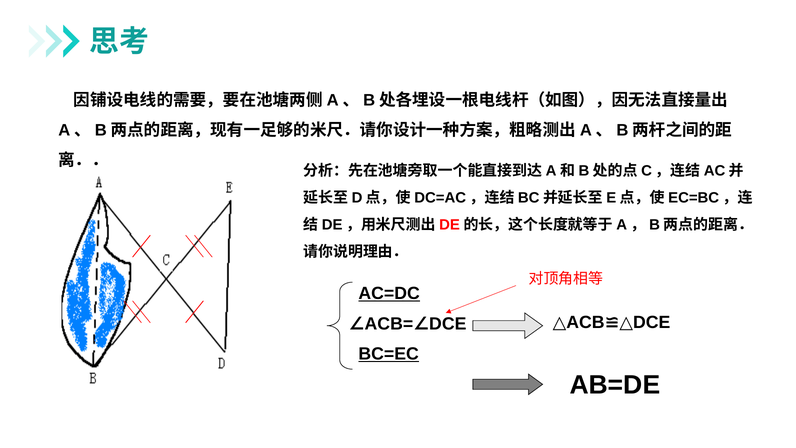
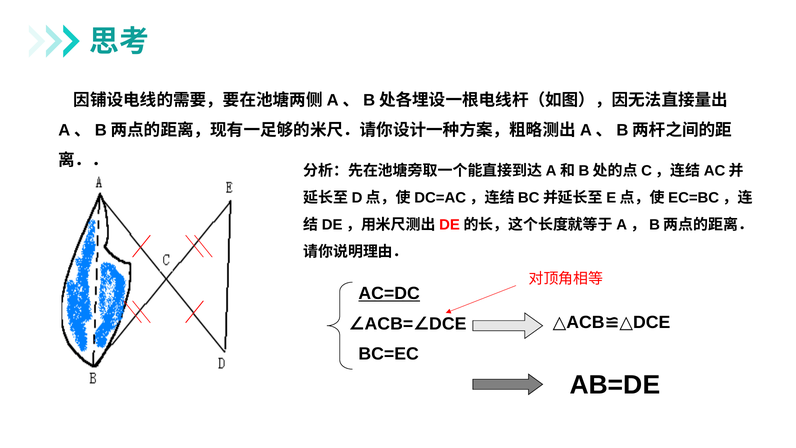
BC=EC underline: present -> none (389, 354)
